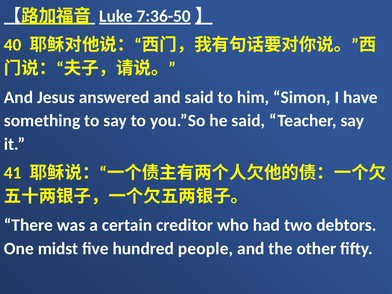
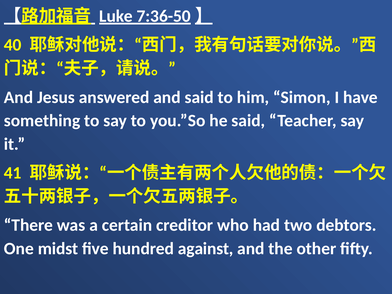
people: people -> against (206, 249)
